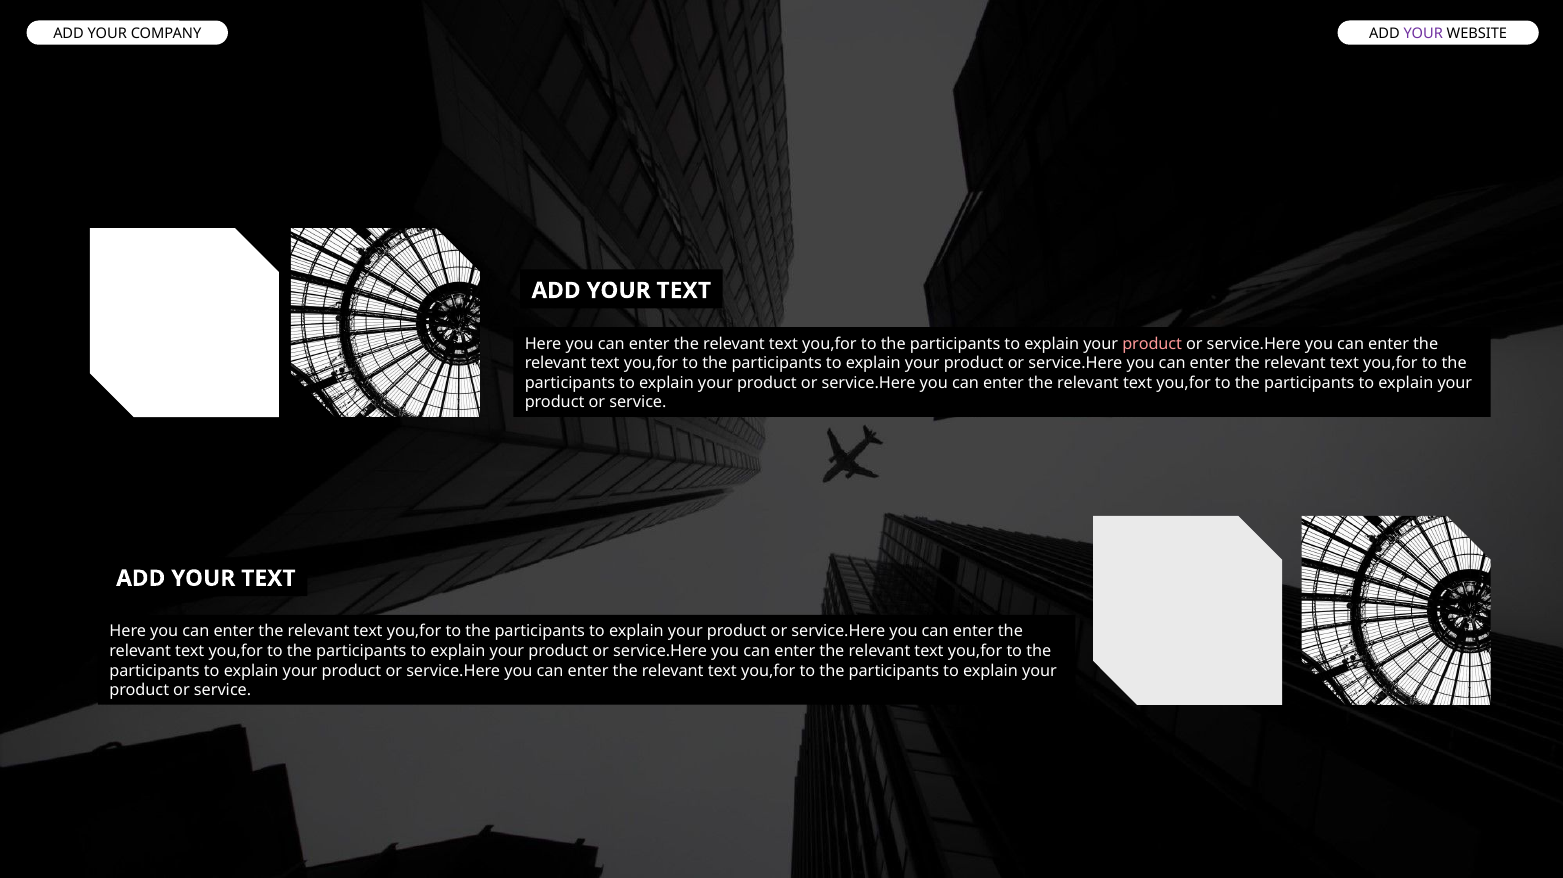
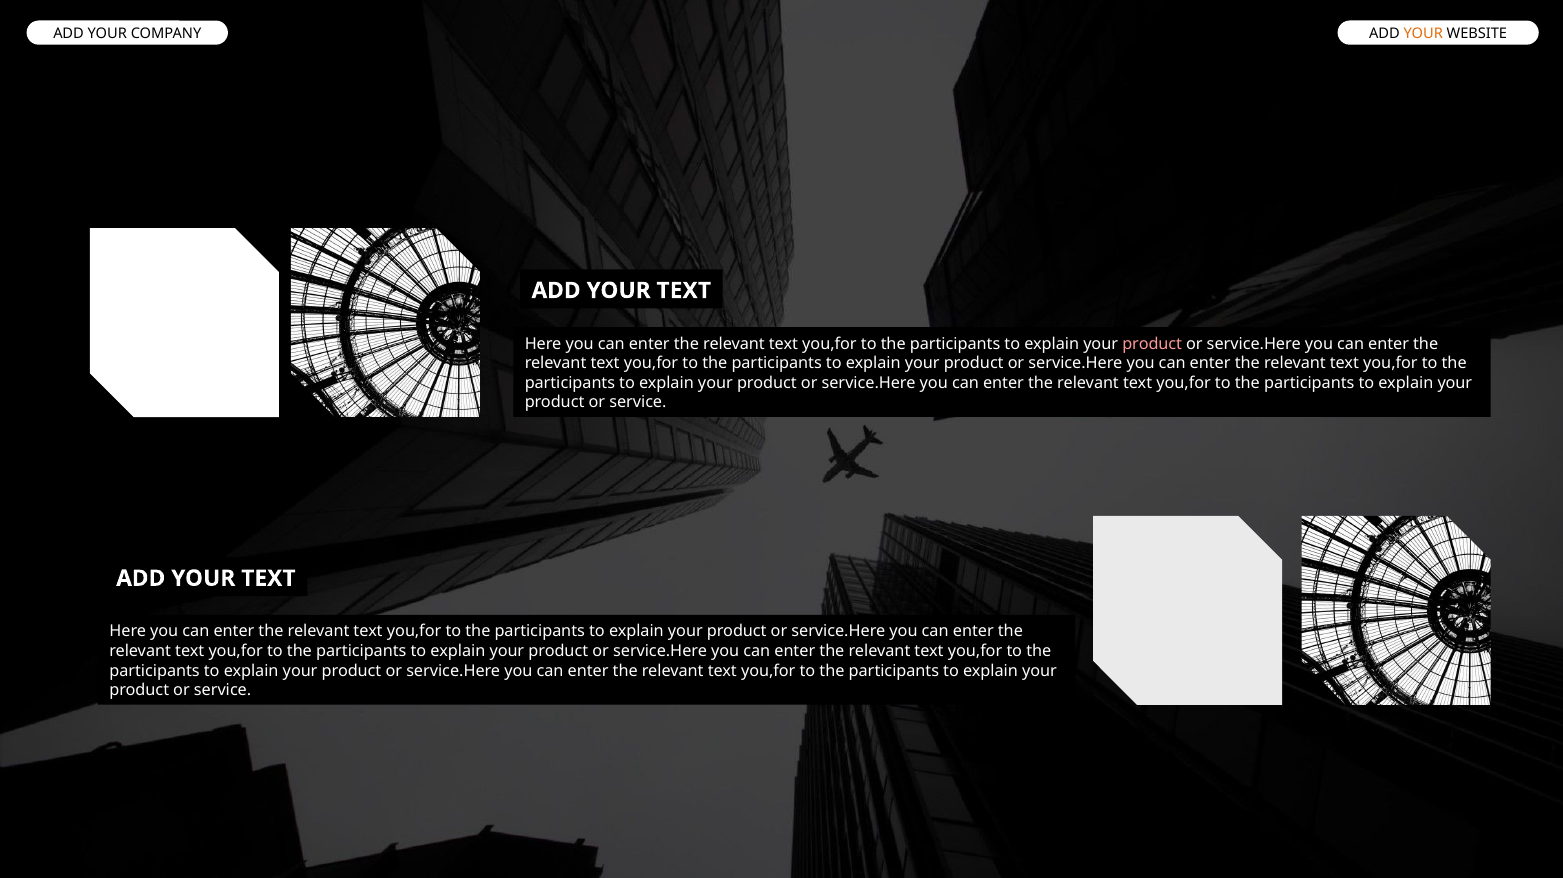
YOUR colour: purple -> orange (1423, 34)
